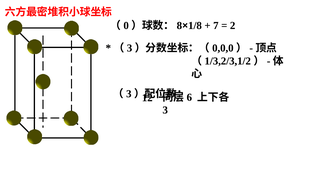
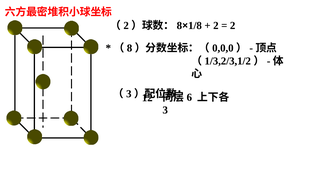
0: 0 -> 2 (126, 26)
7: 7 -> 2 (216, 26)
3: 3 -> 8 (130, 48)
